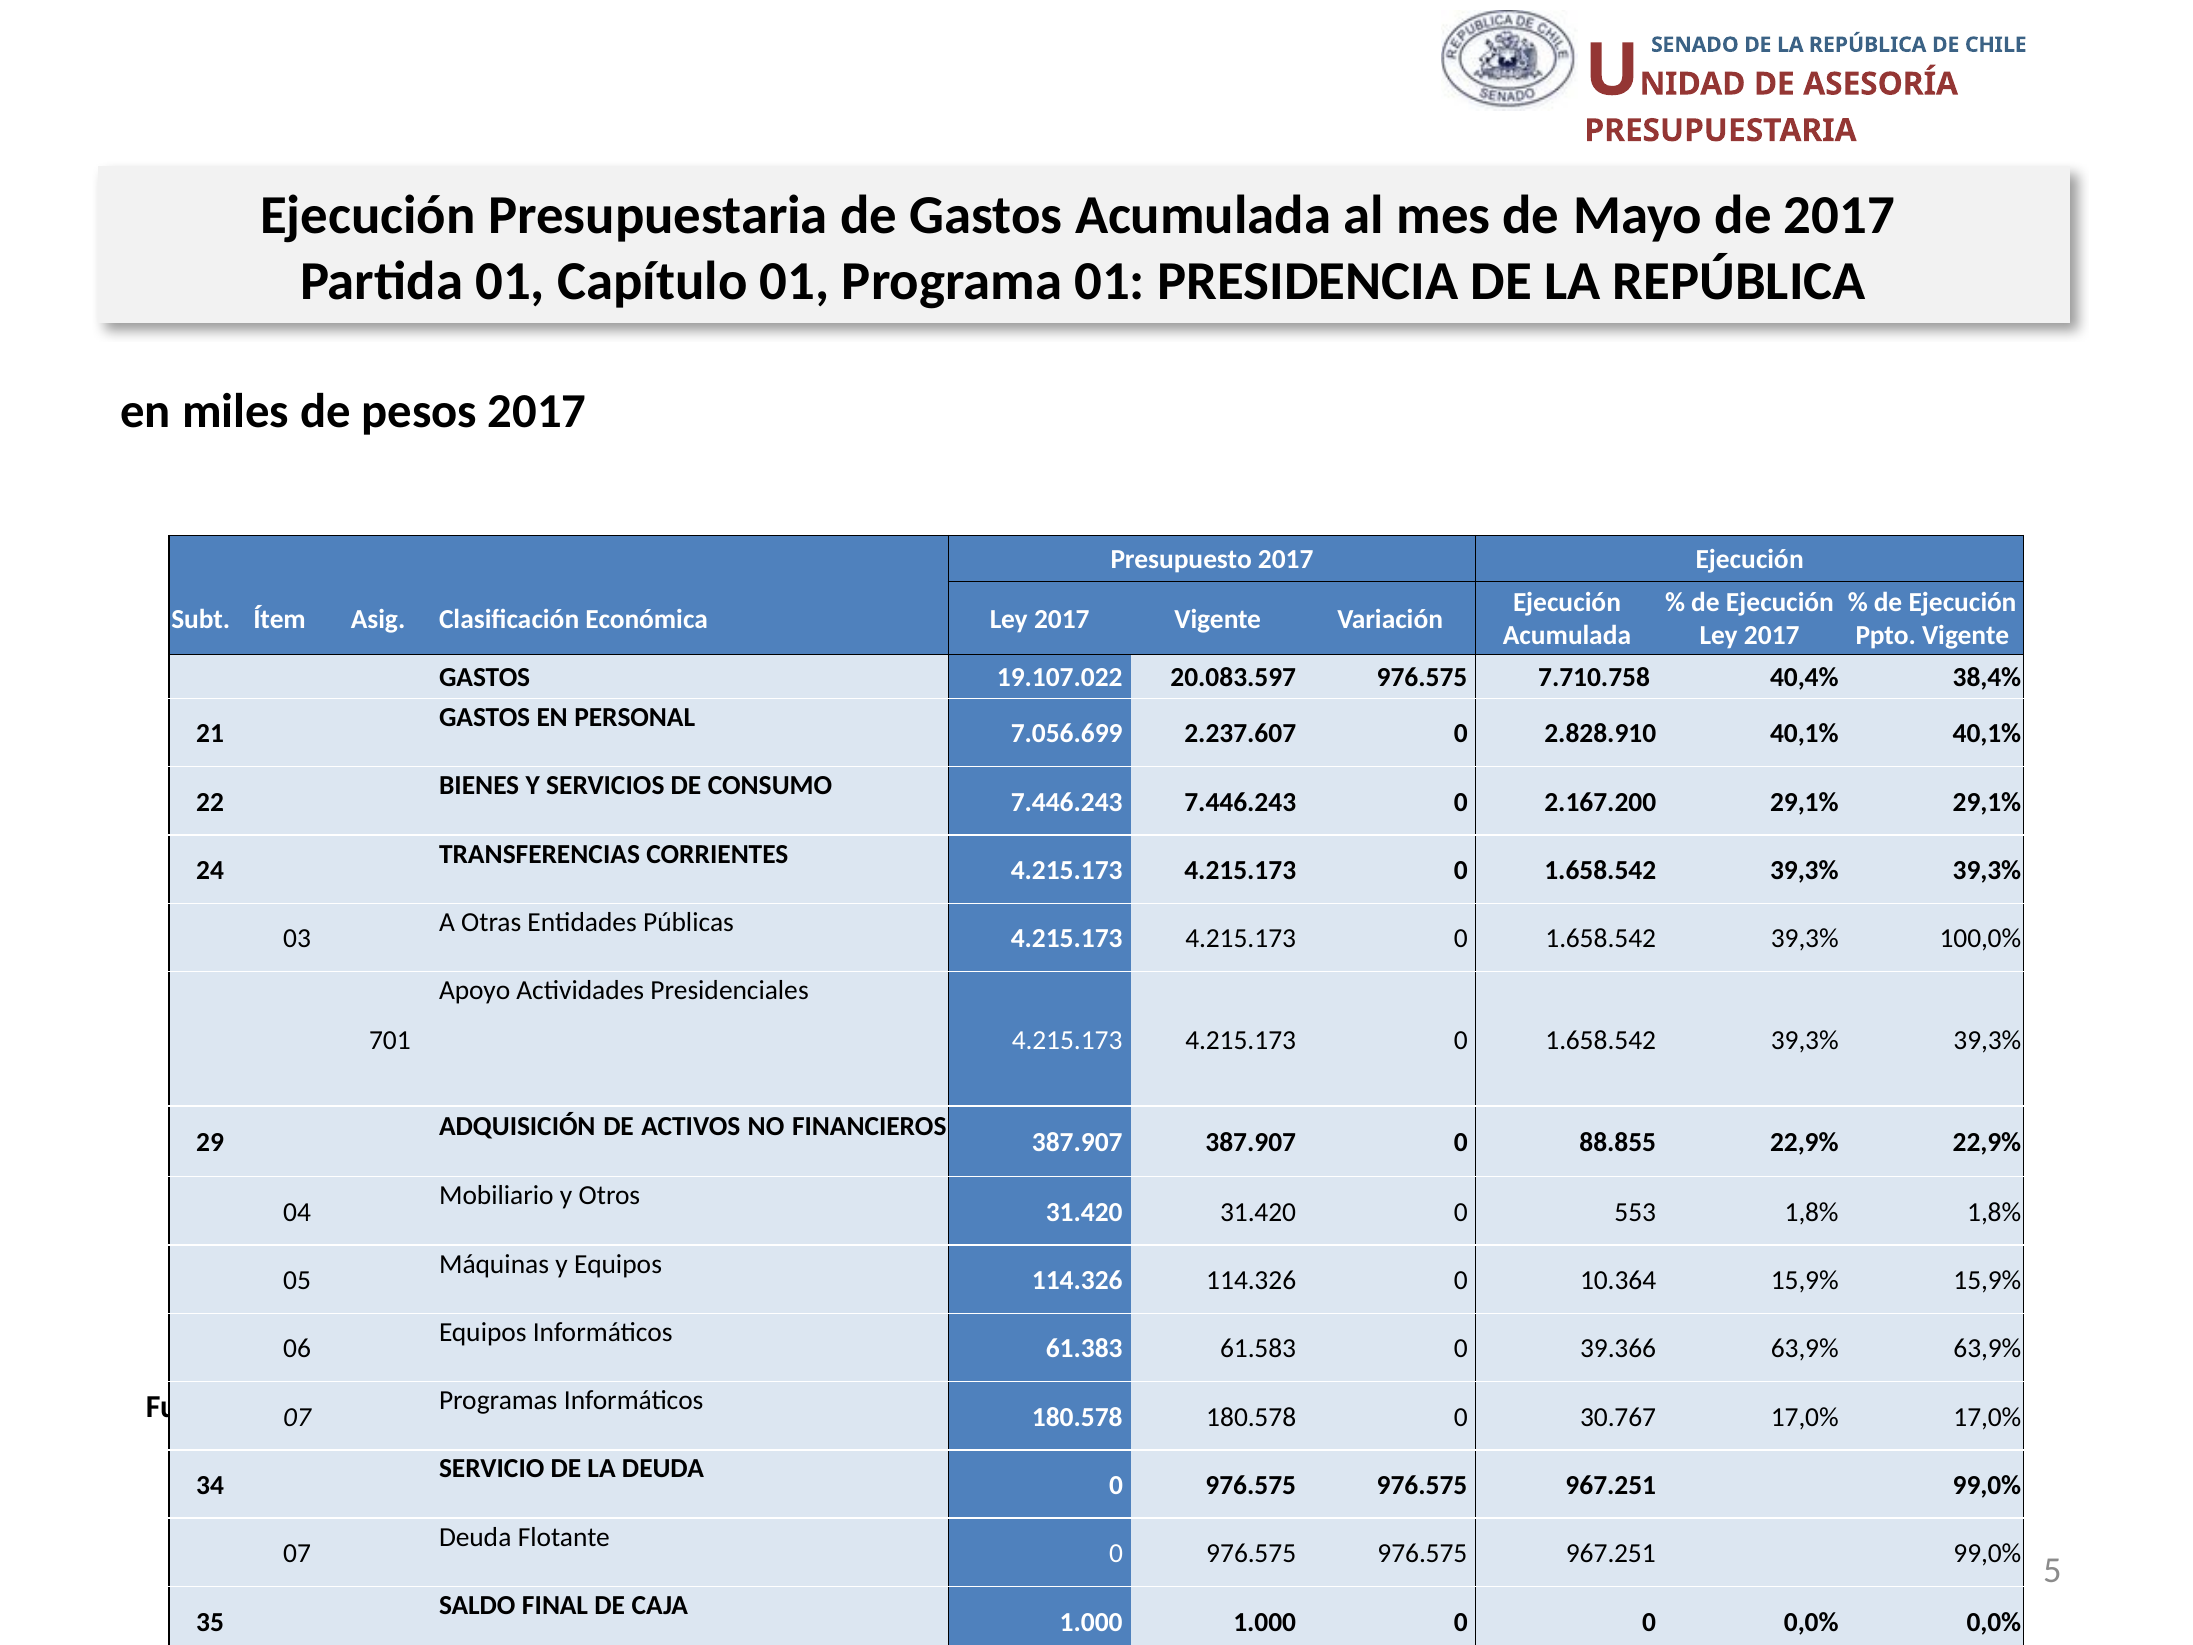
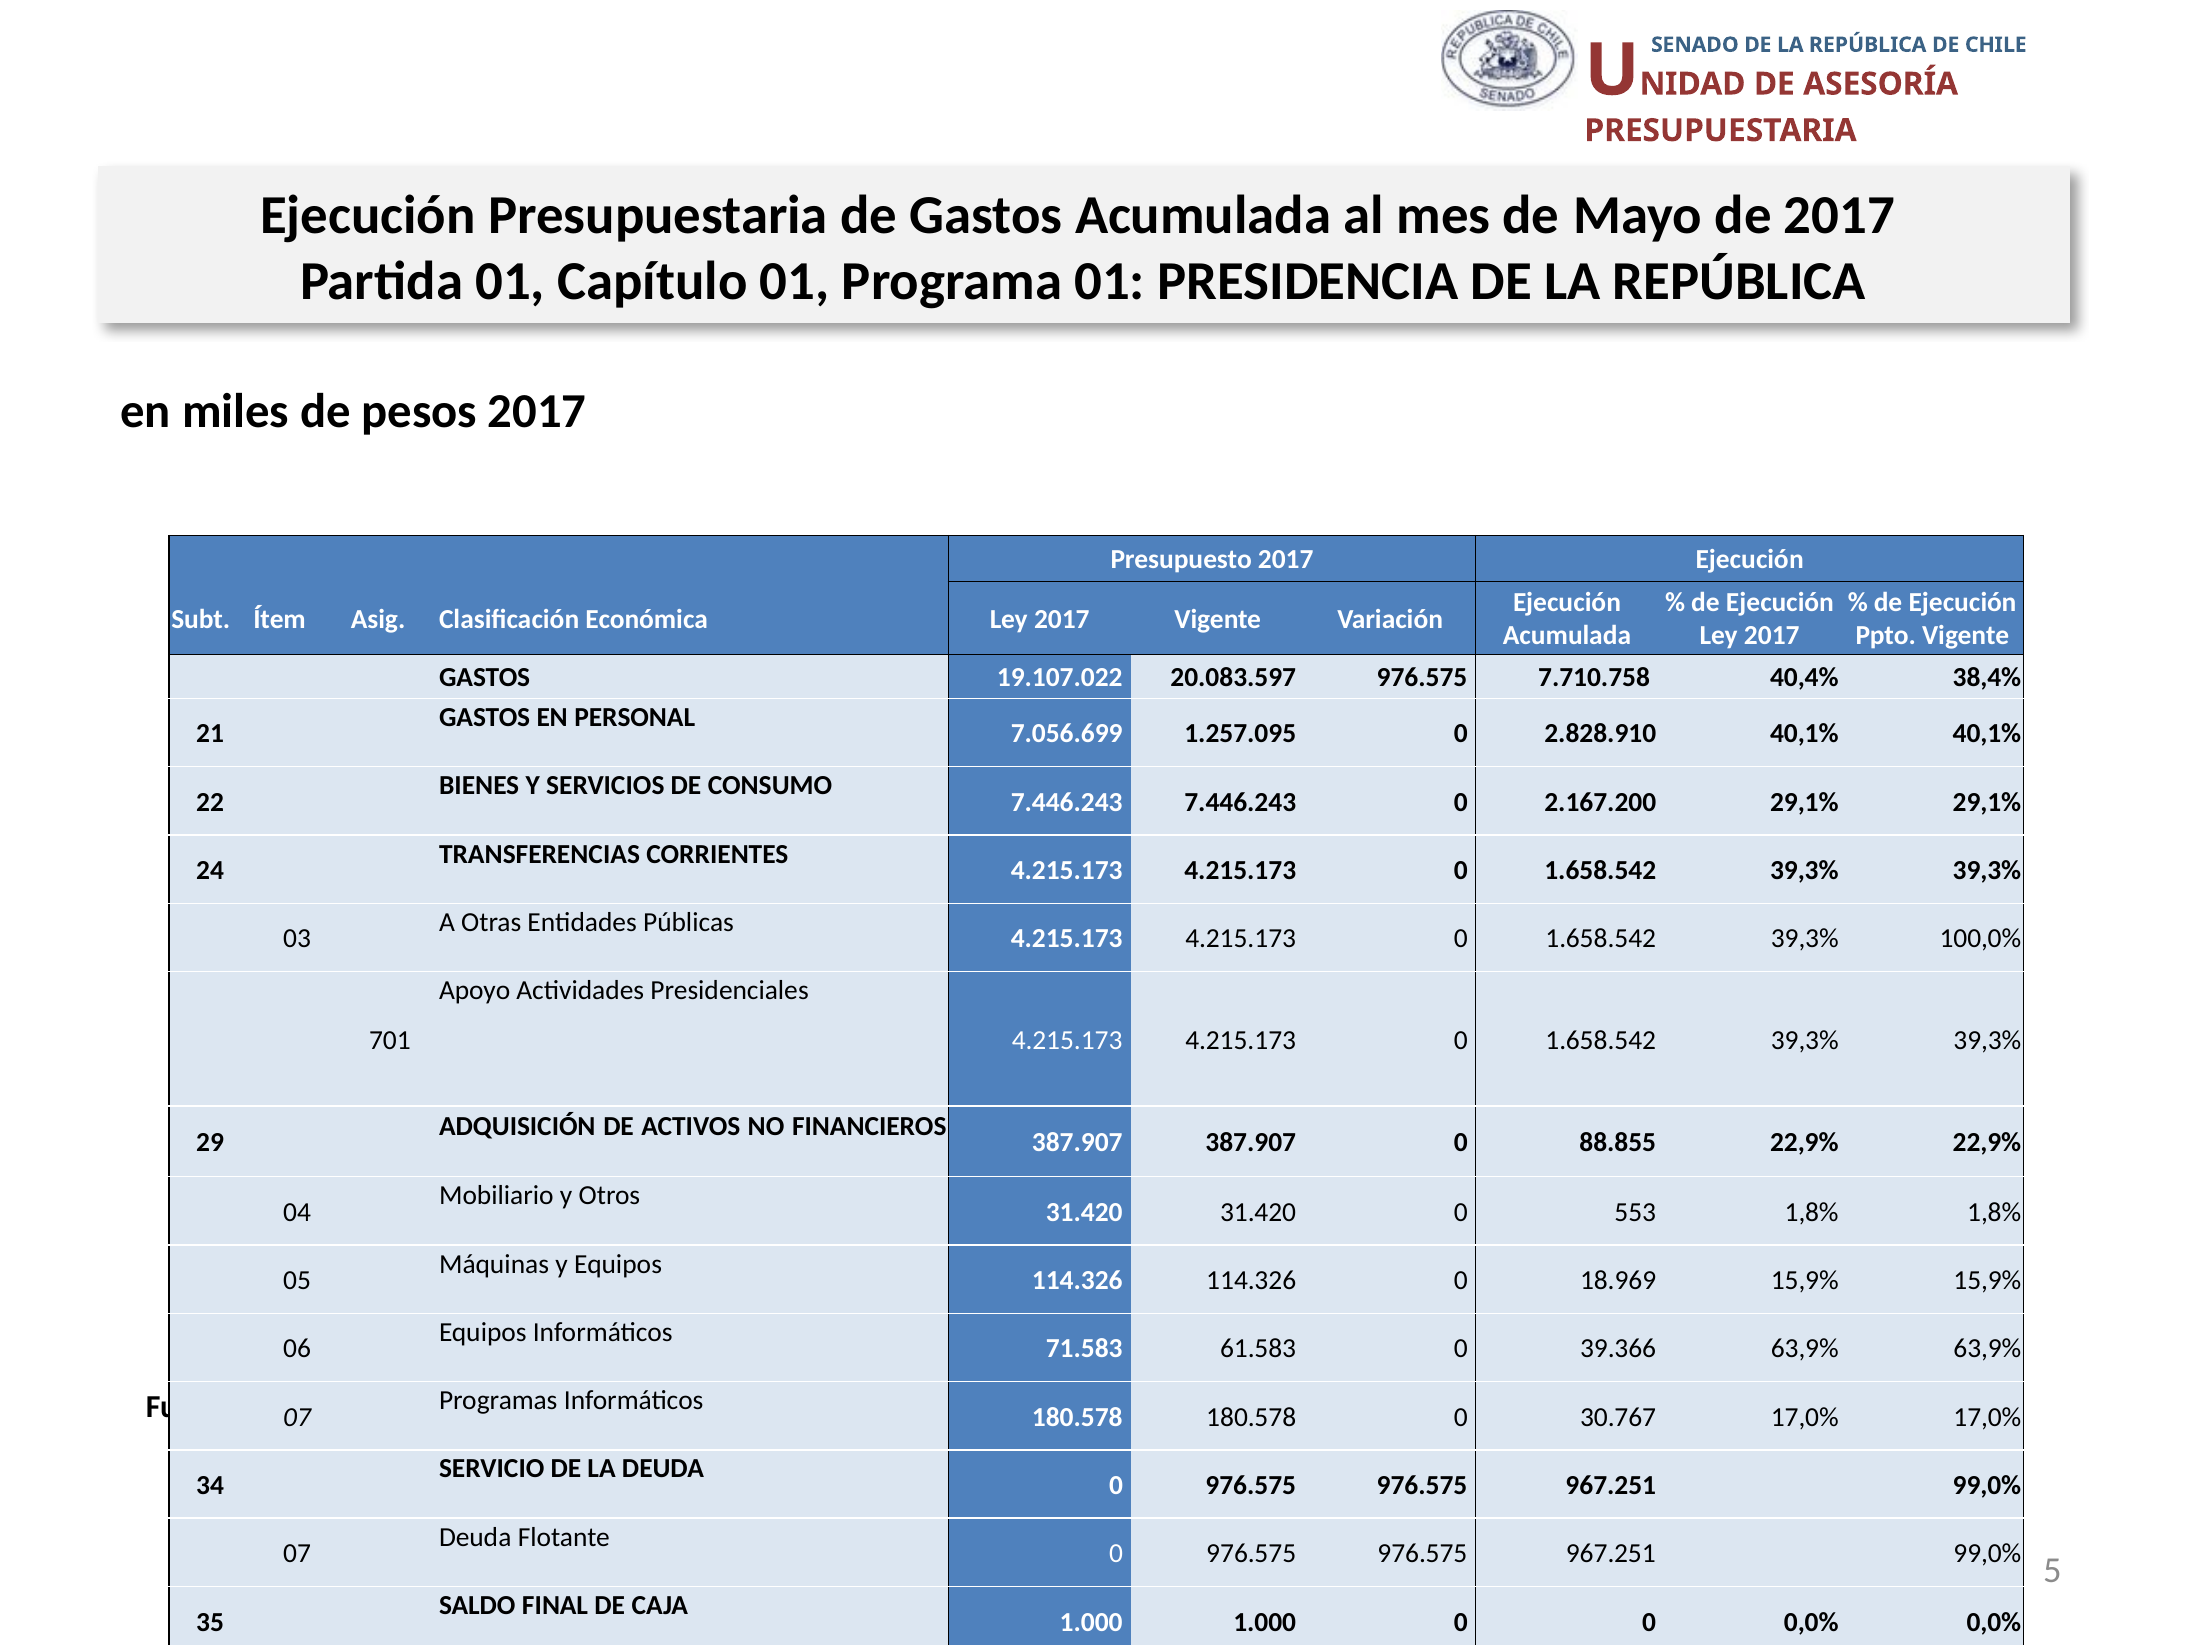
2.237.607: 2.237.607 -> 1.257.095 (1240, 734)
10.364: 10.364 -> 18.969 (1618, 1280)
61.383: 61.383 -> 71.583 (1084, 1349)
